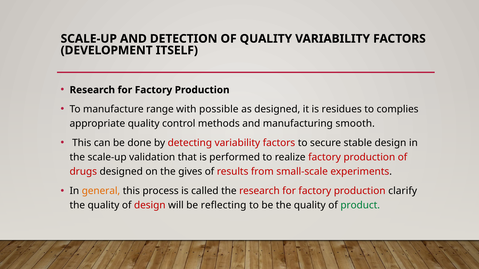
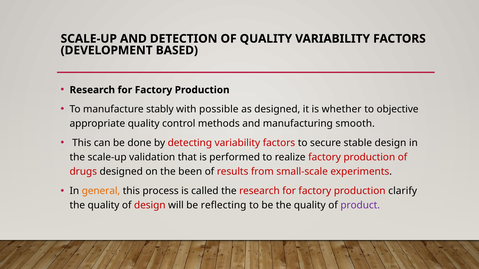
ITSELF: ITSELF -> BASED (177, 50)
range: range -> stably (160, 109)
residues: residues -> whether (342, 109)
complies: complies -> objective (398, 109)
gives: gives -> been (190, 172)
product colour: green -> purple (360, 206)
